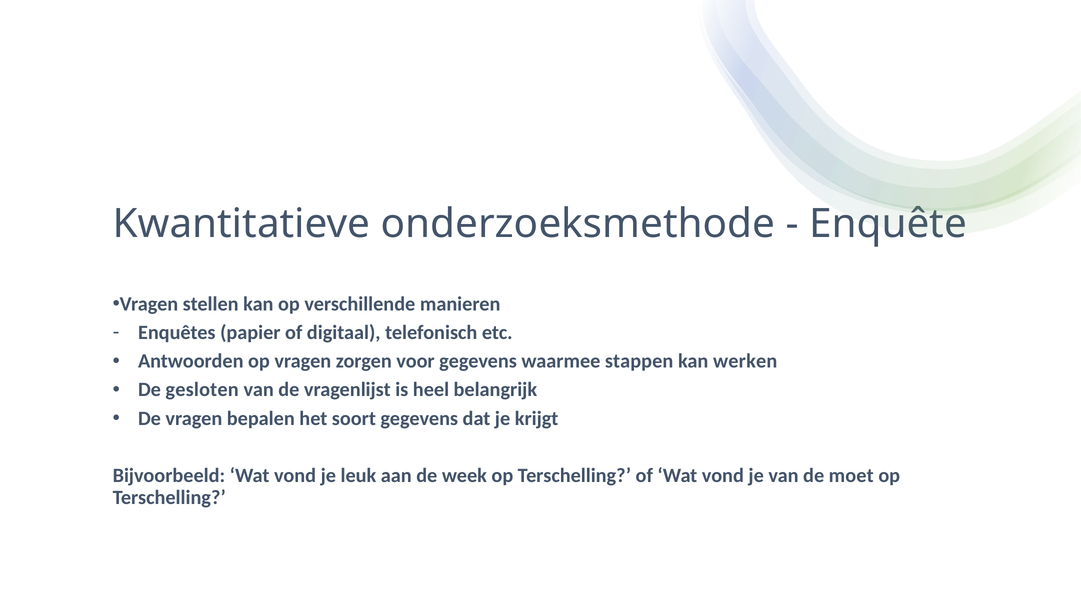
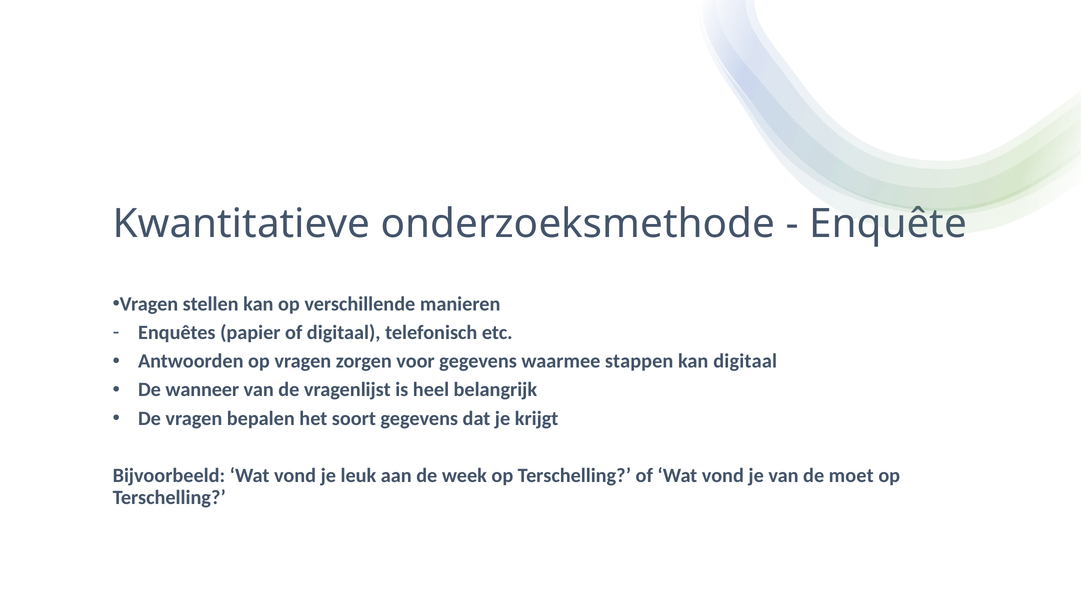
kan werken: werken -> digitaal (745, 361)
gesloten: gesloten -> wanneer (202, 390)
